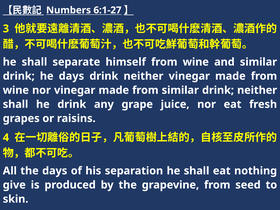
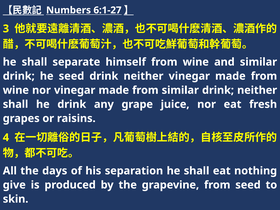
he days: days -> seed (71, 76)
